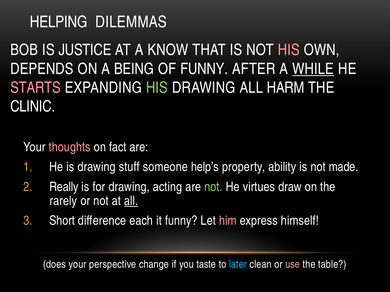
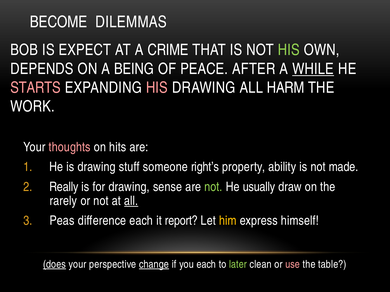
HELPING: HELPING -> BECOME (59, 22)
JUSTICE: JUSTICE -> EXPECT (85, 50)
KNOW: KNOW -> CRIME (168, 50)
HIS colour: pink -> light green (289, 50)
OF FUNNY: FUNNY -> PEACE (204, 69)
HIS colour: light green -> pink (157, 88)
CLINIC: CLINIC -> WORK (33, 107)
fact: fact -> hits (118, 147)
help’s: help’s -> right’s (205, 167)
acting: acting -> sense (167, 187)
virtues: virtues -> usually (259, 187)
Short: Short -> Peas (62, 221)
it funny: funny -> report (181, 221)
him colour: pink -> yellow (228, 221)
does underline: none -> present (54, 265)
change underline: none -> present (154, 265)
you taste: taste -> each (206, 265)
later colour: light blue -> light green (238, 265)
